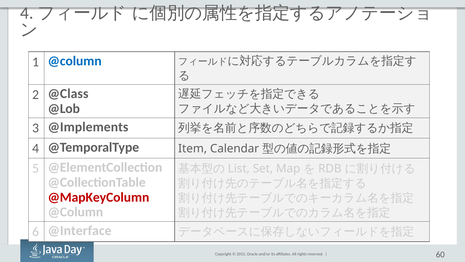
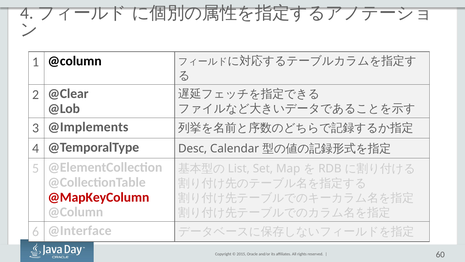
@column colour: blue -> black (75, 61)
@Class: @Class -> @Clear (68, 94)
Item: Item -> Desc (193, 149)
